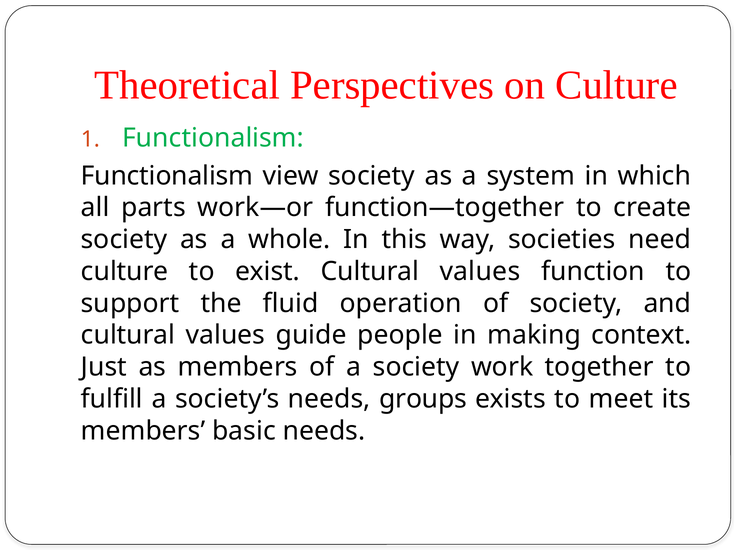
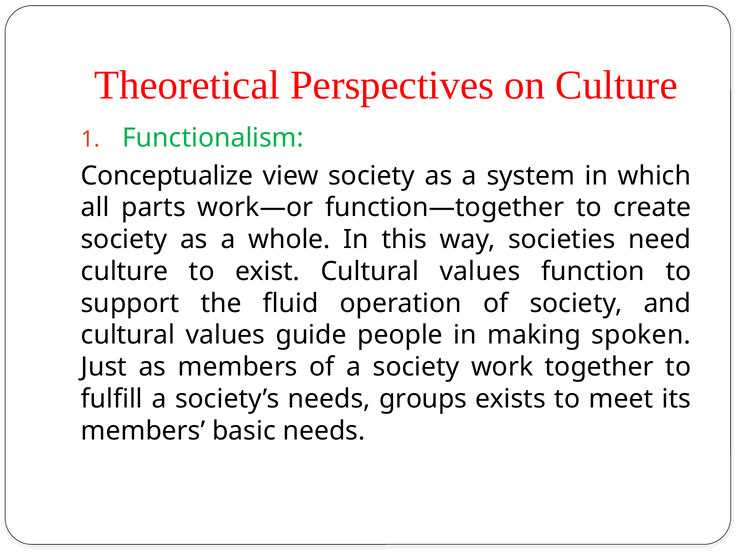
Functionalism: Functionalism -> Conceptualize (167, 176)
context: context -> spoken (641, 335)
